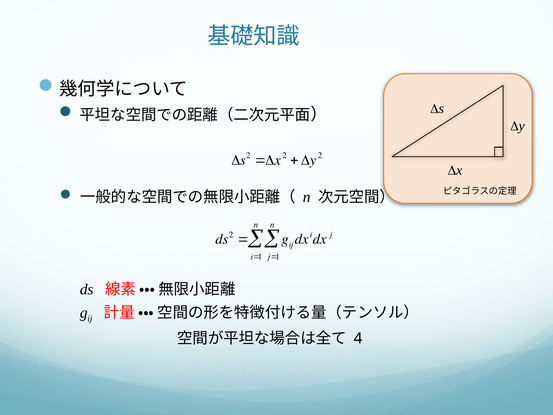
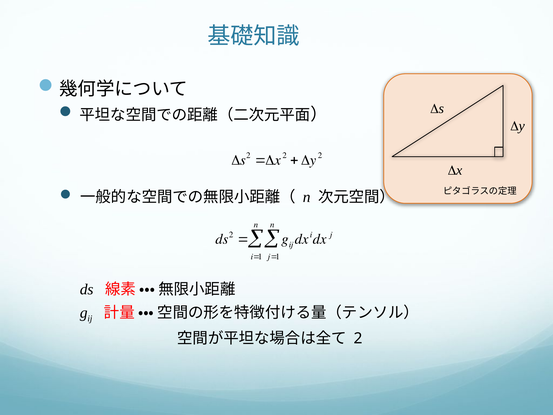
4: 4 -> 2 (358, 338)
